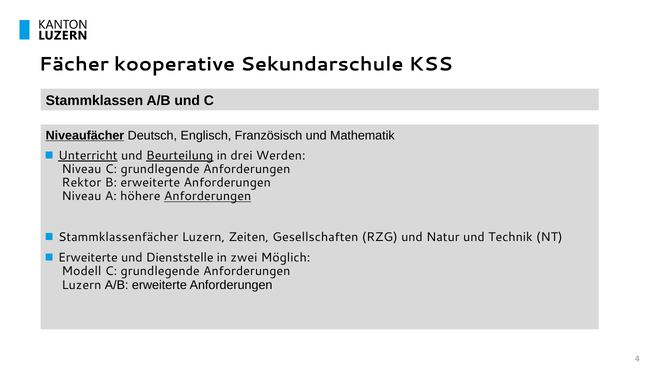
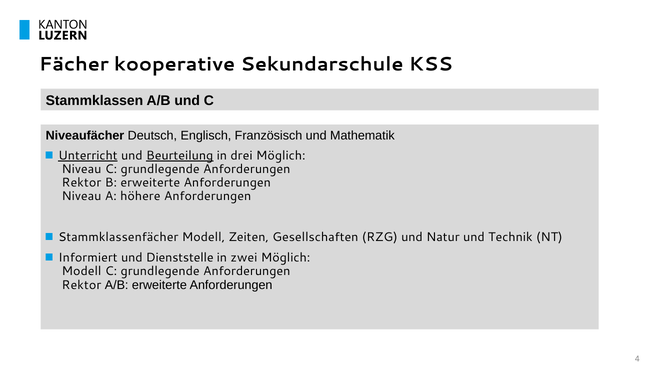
Niveaufächer underline: present -> none (85, 135)
drei Werden: Werden -> Möglich (281, 156)
Anforderungen underline: present -> none (208, 196)
Stammklassenfächer Luzern: Luzern -> Modell (203, 237)
Erweiterte: Erweiterte -> Informiert (88, 258)
Luzern: Luzern -> Rektor (81, 285)
